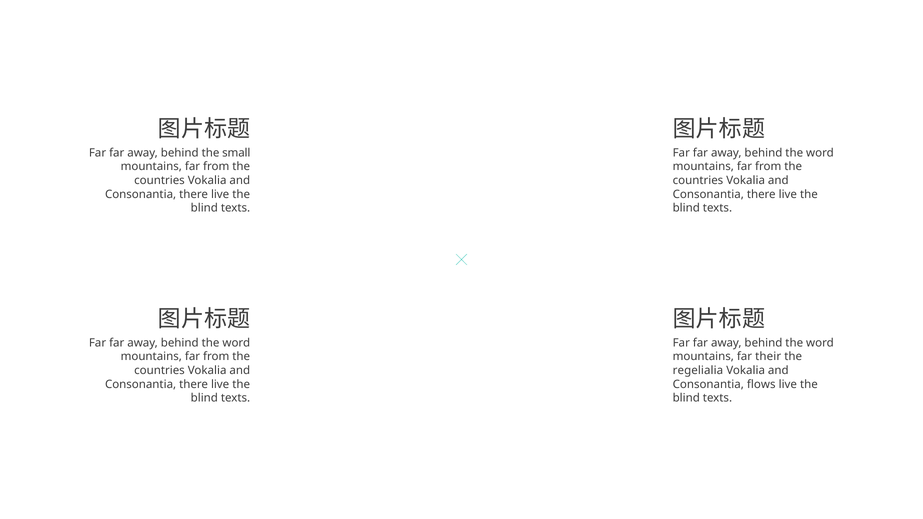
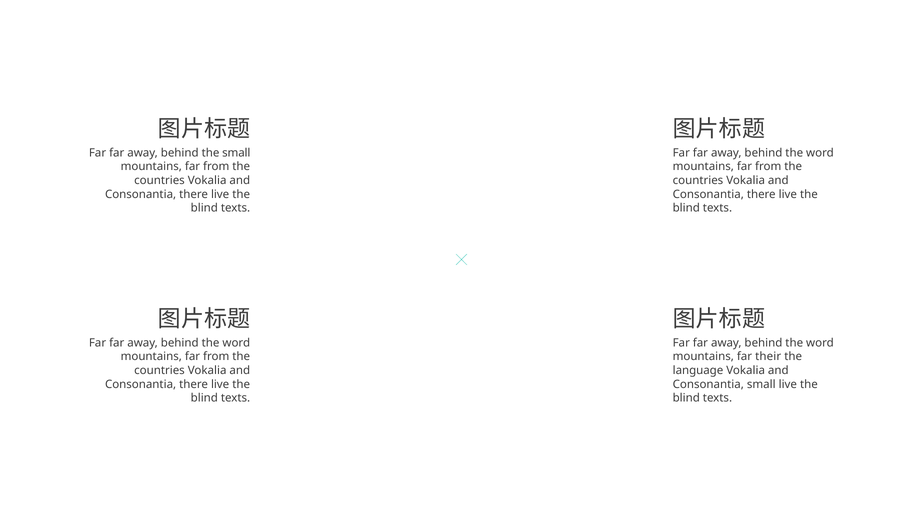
regelialia: regelialia -> language (698, 371)
Consonantia flows: flows -> small (761, 384)
